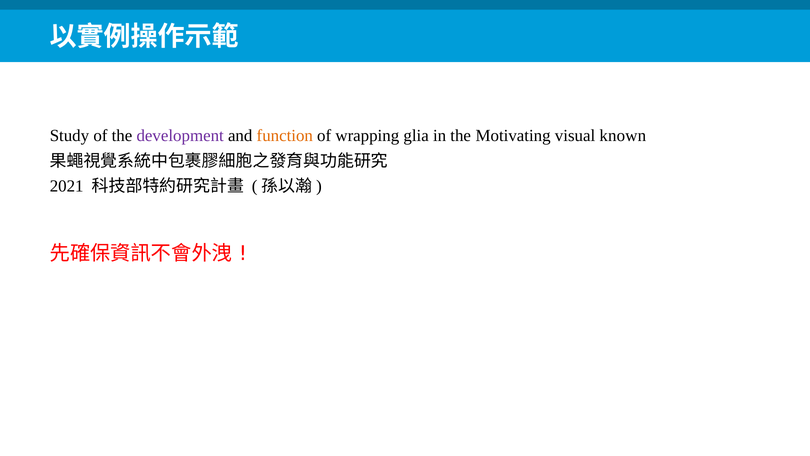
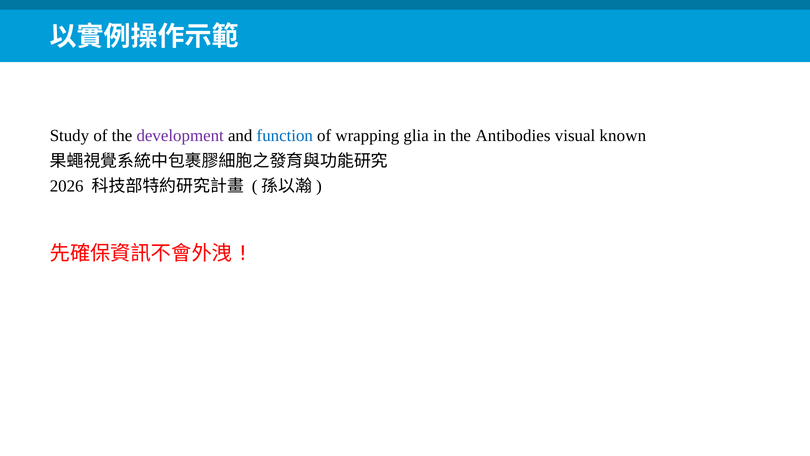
function colour: orange -> blue (285, 135)
Motivating: Motivating -> Antibodies (513, 135)
2021: 2021 -> 2026 (67, 186)
